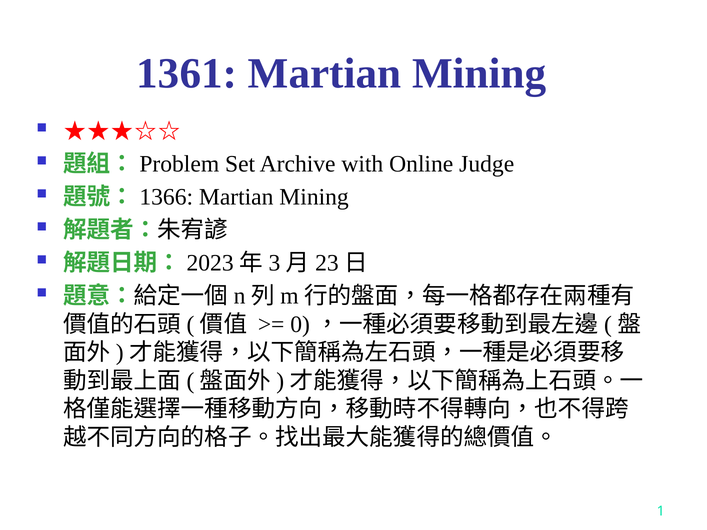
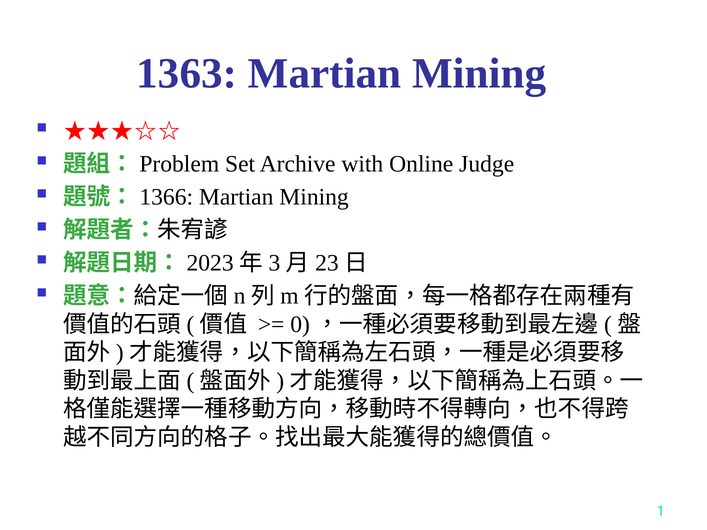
1361: 1361 -> 1363 (187, 74)
